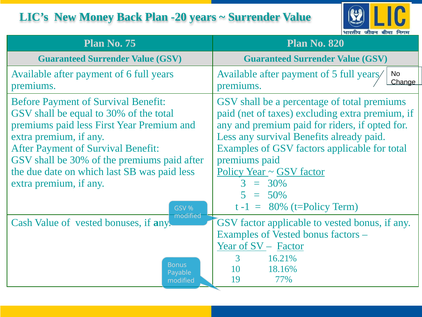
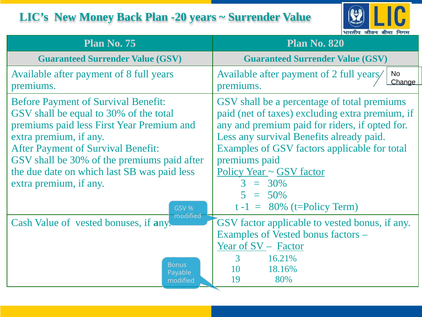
6: 6 -> 8 (129, 74)
of 5: 5 -> 2 (335, 74)
19 77%: 77% -> 80% (284, 279)
